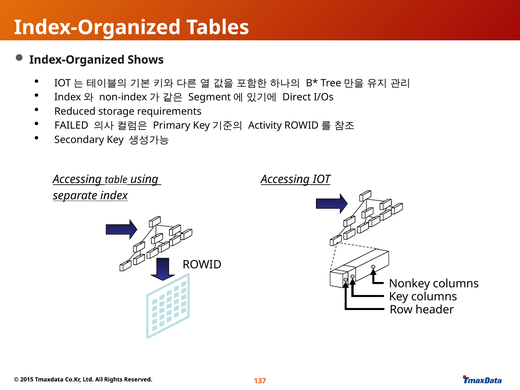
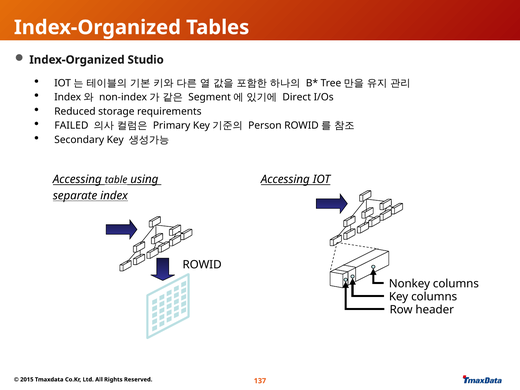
Shows: Shows -> Studio (146, 60)
Activity: Activity -> Person (265, 126)
